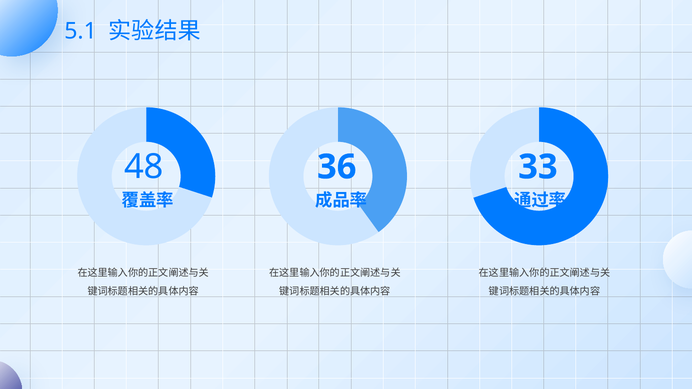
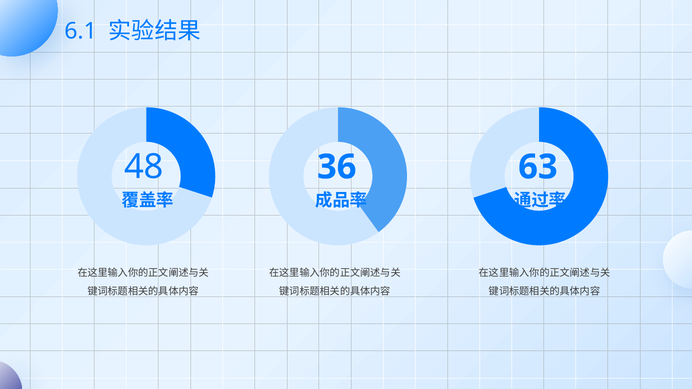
5.1: 5.1 -> 6.1 (81, 31)
33: 33 -> 63 (538, 167)
